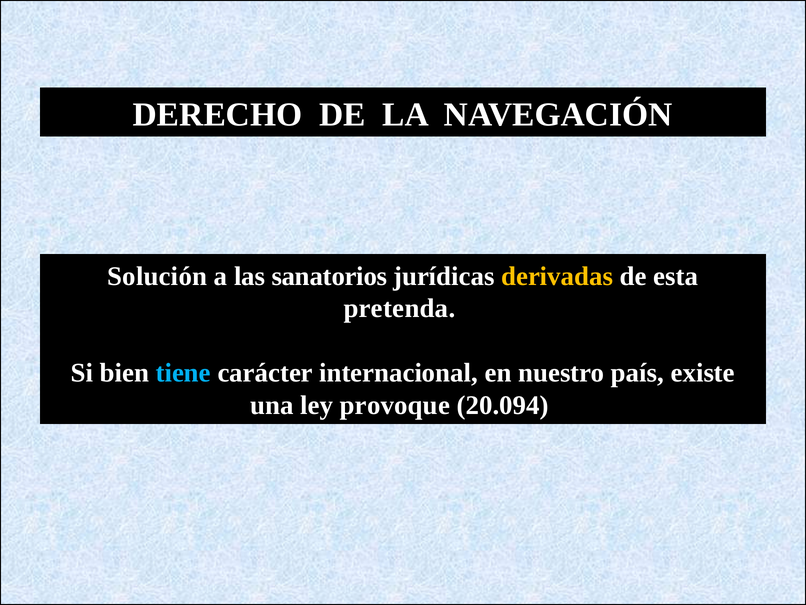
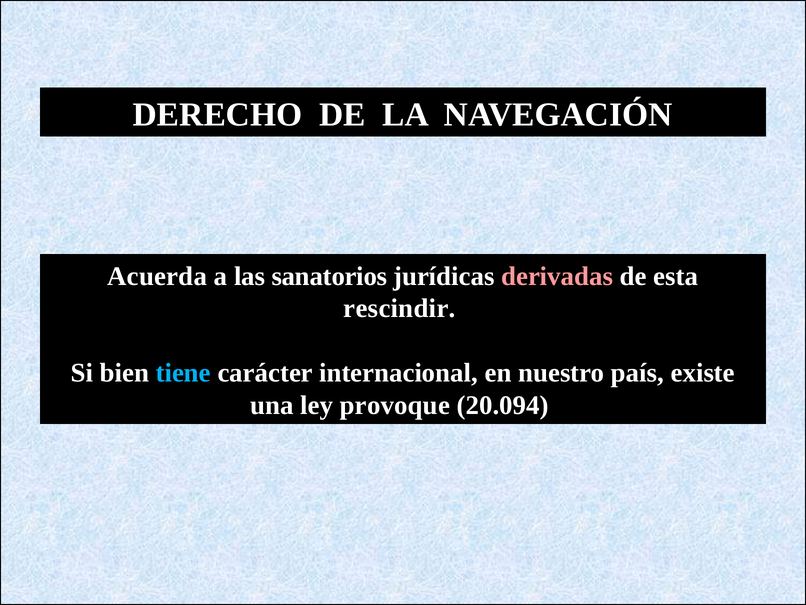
Solución: Solución -> Acuerda (157, 276)
derivadas colour: yellow -> pink (557, 276)
pretenda: pretenda -> rescindir (399, 308)
